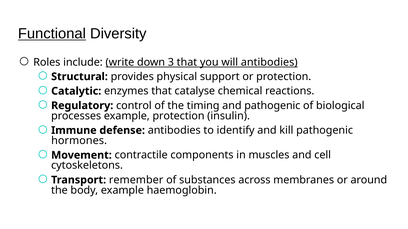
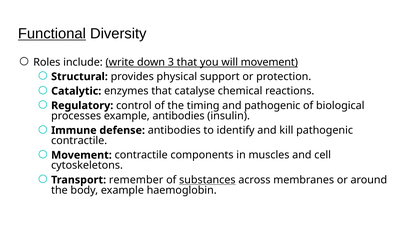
will antibodies: antibodies -> movement (269, 62)
example protection: protection -> antibodies (179, 116)
hormones: hormones -> contractile (79, 141)
substances underline: none -> present (207, 180)
